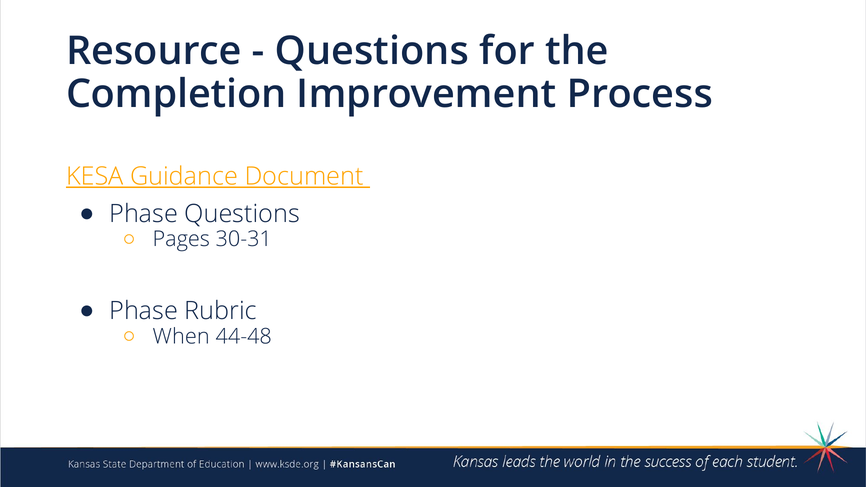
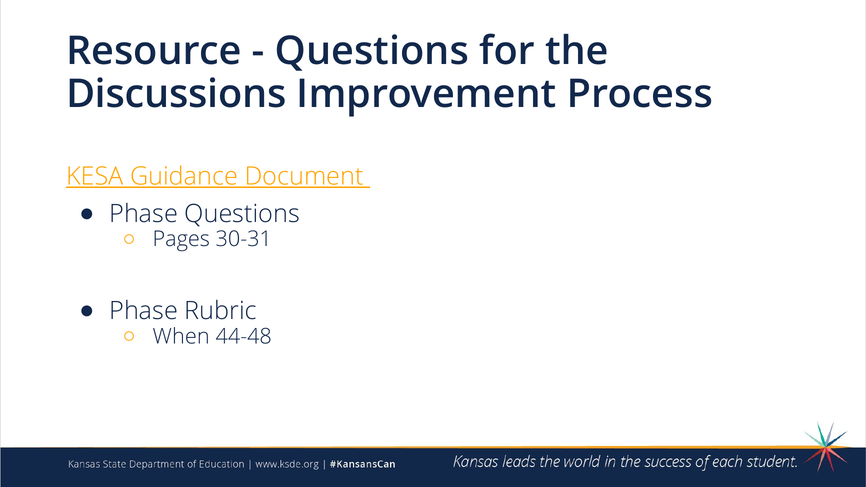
Completion: Completion -> Discussions (176, 94)
